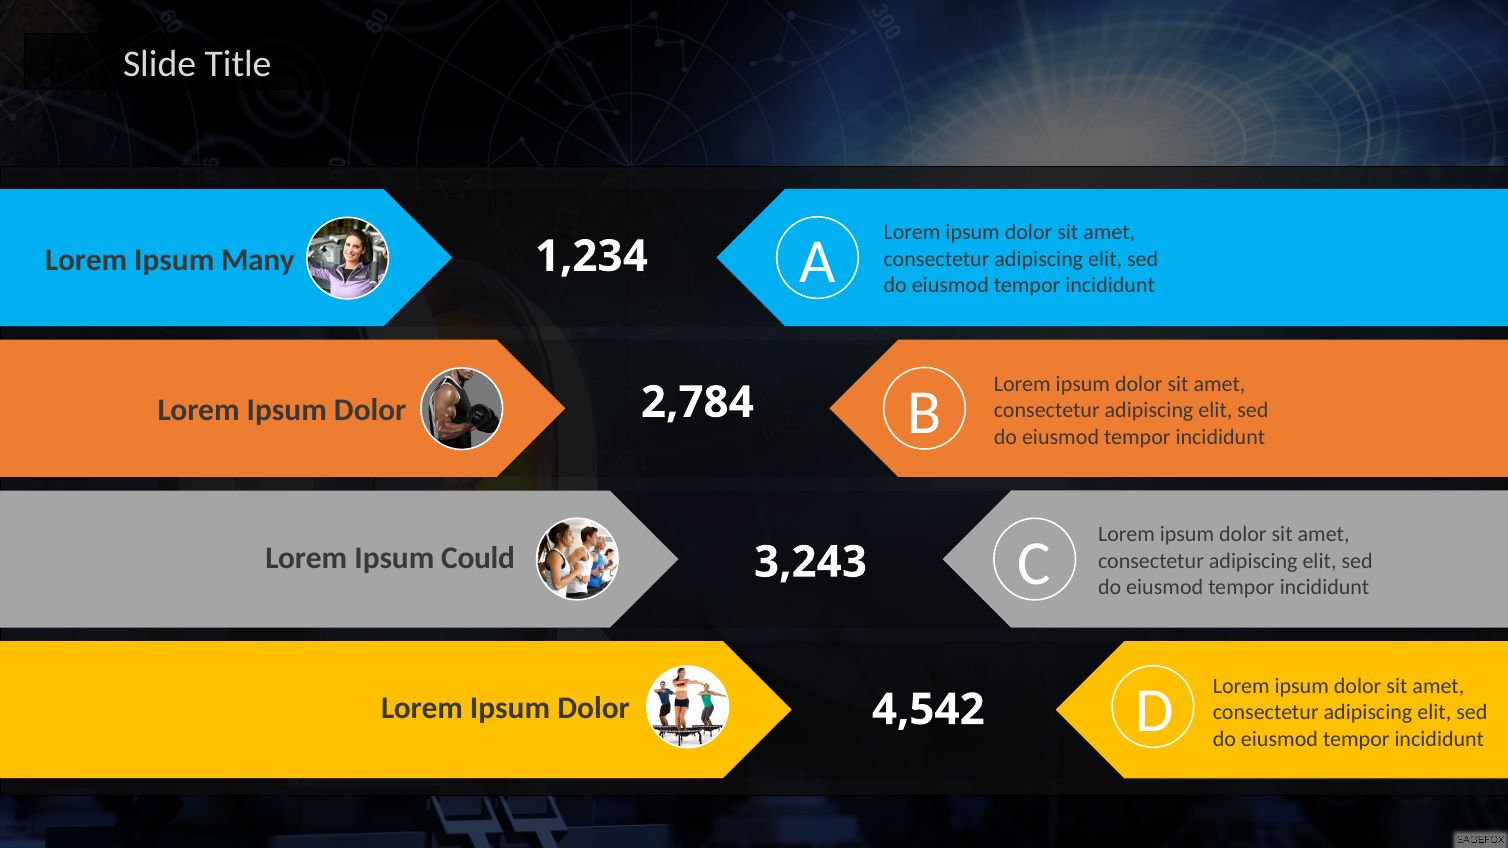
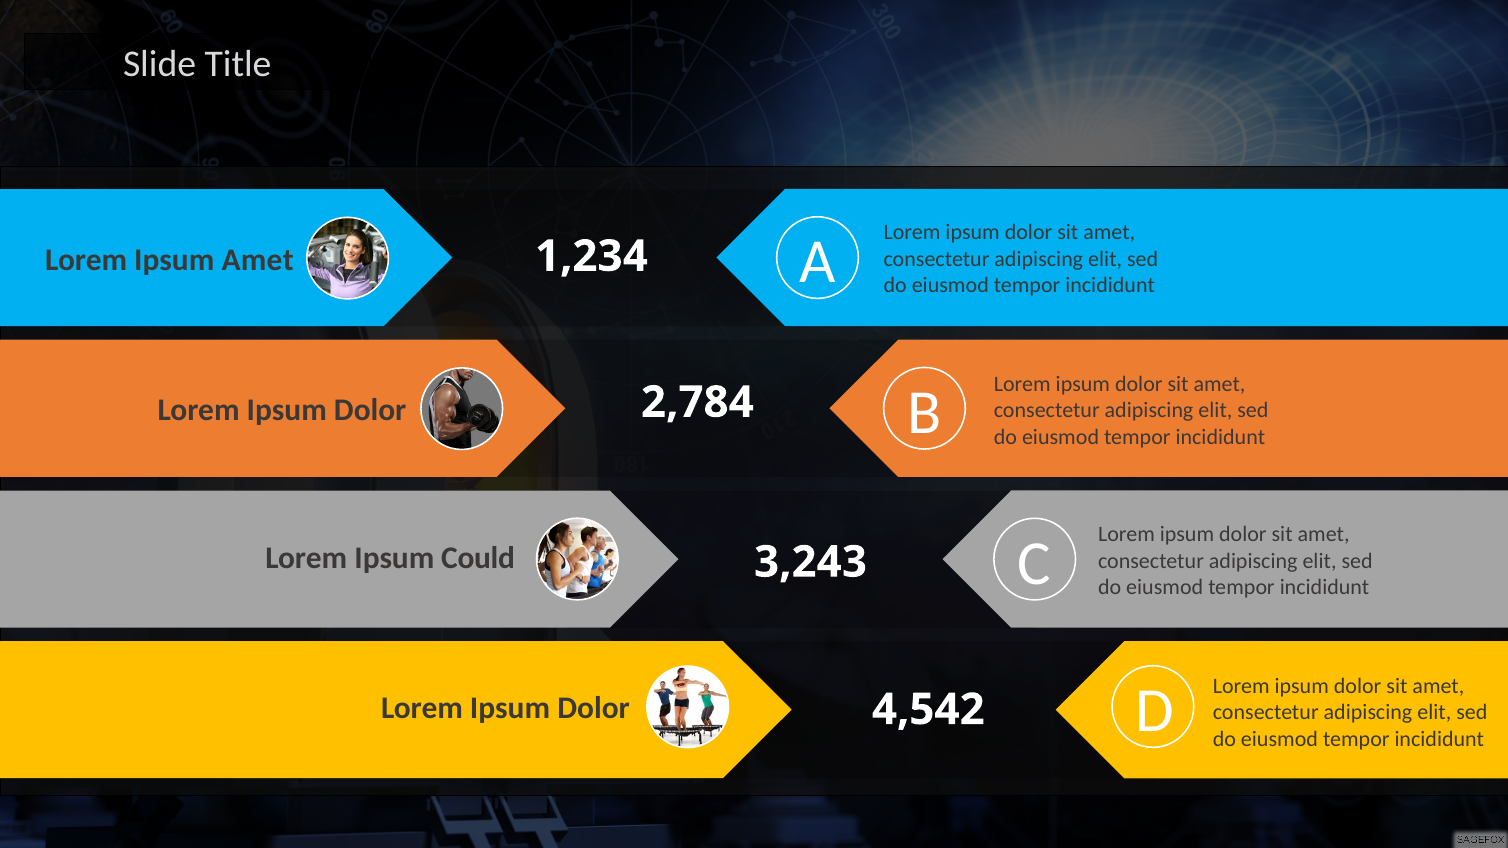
Ipsum Many: Many -> Amet (258, 260)
